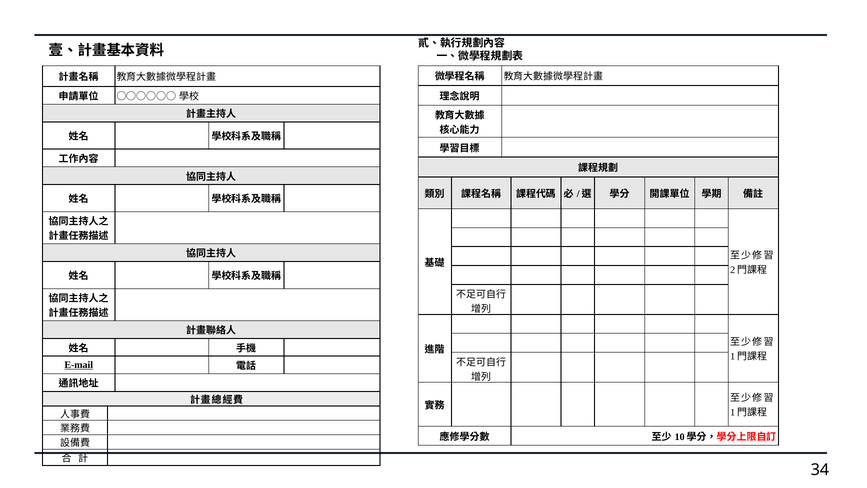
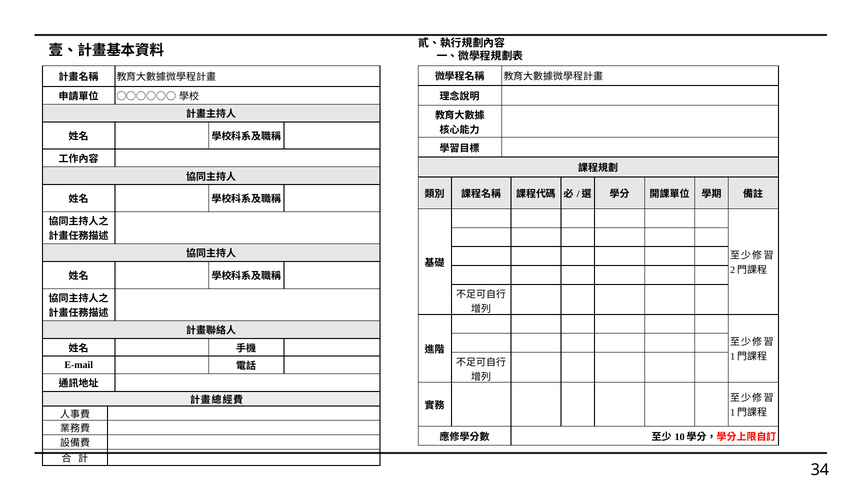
E-mail underline: present -> none (79, 365)
